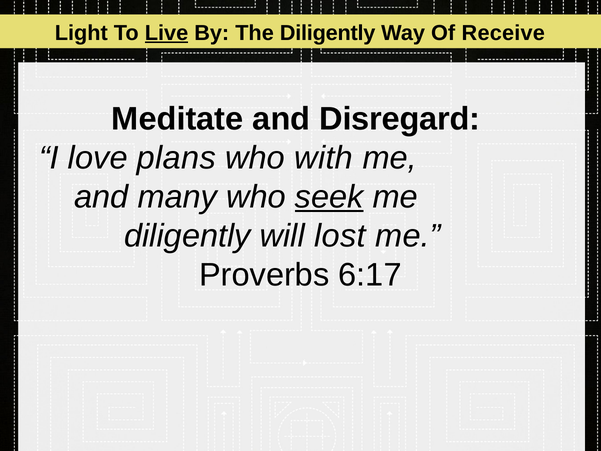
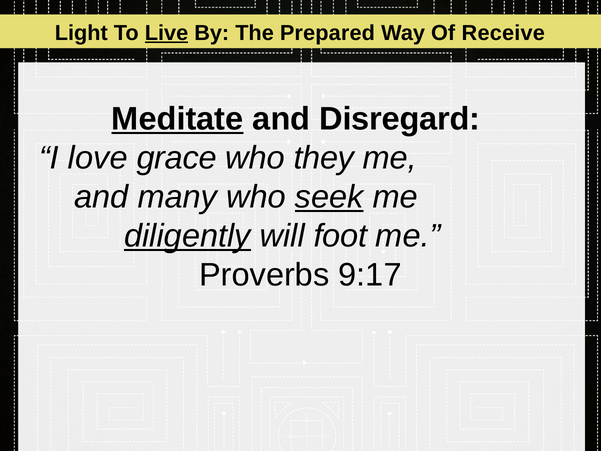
The Diligently: Diligently -> Prepared (327, 33)
Meditate underline: none -> present (177, 119)
plans: plans -> grace (177, 158)
with: with -> they (324, 158)
diligently underline: none -> present (187, 236)
lost: lost -> foot (340, 236)
6:17: 6:17 -> 9:17 (370, 275)
